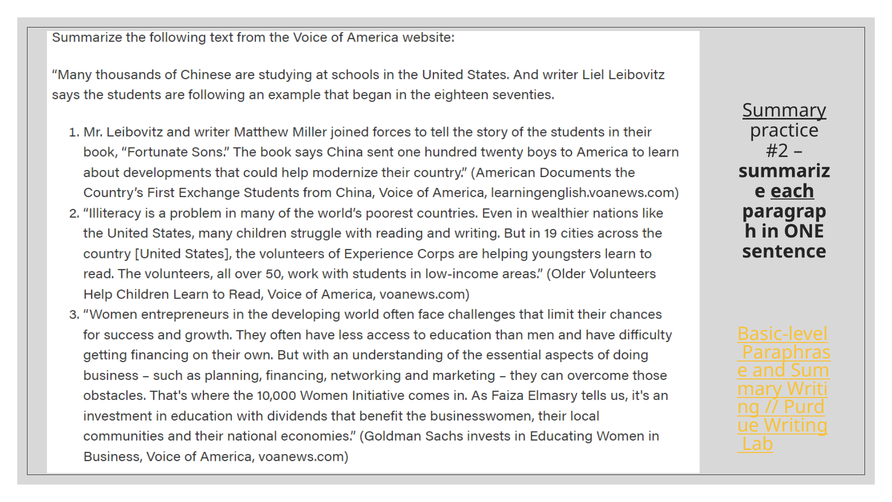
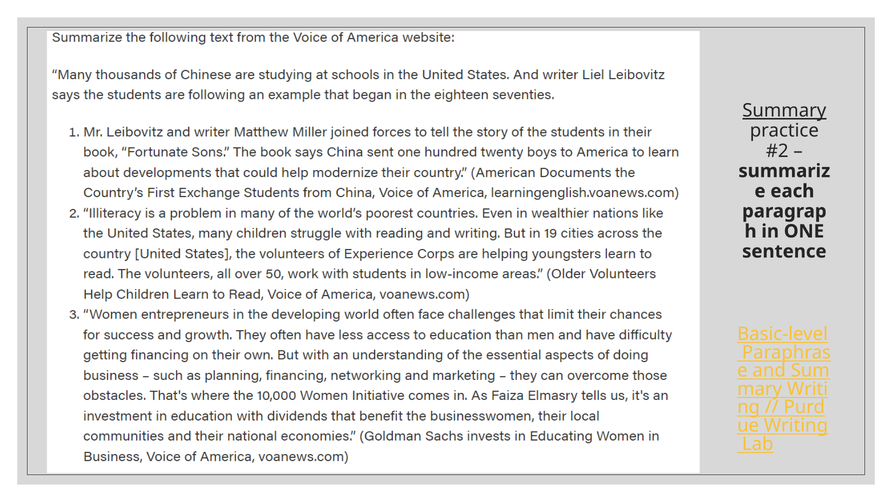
each underline: present -> none (792, 191)
